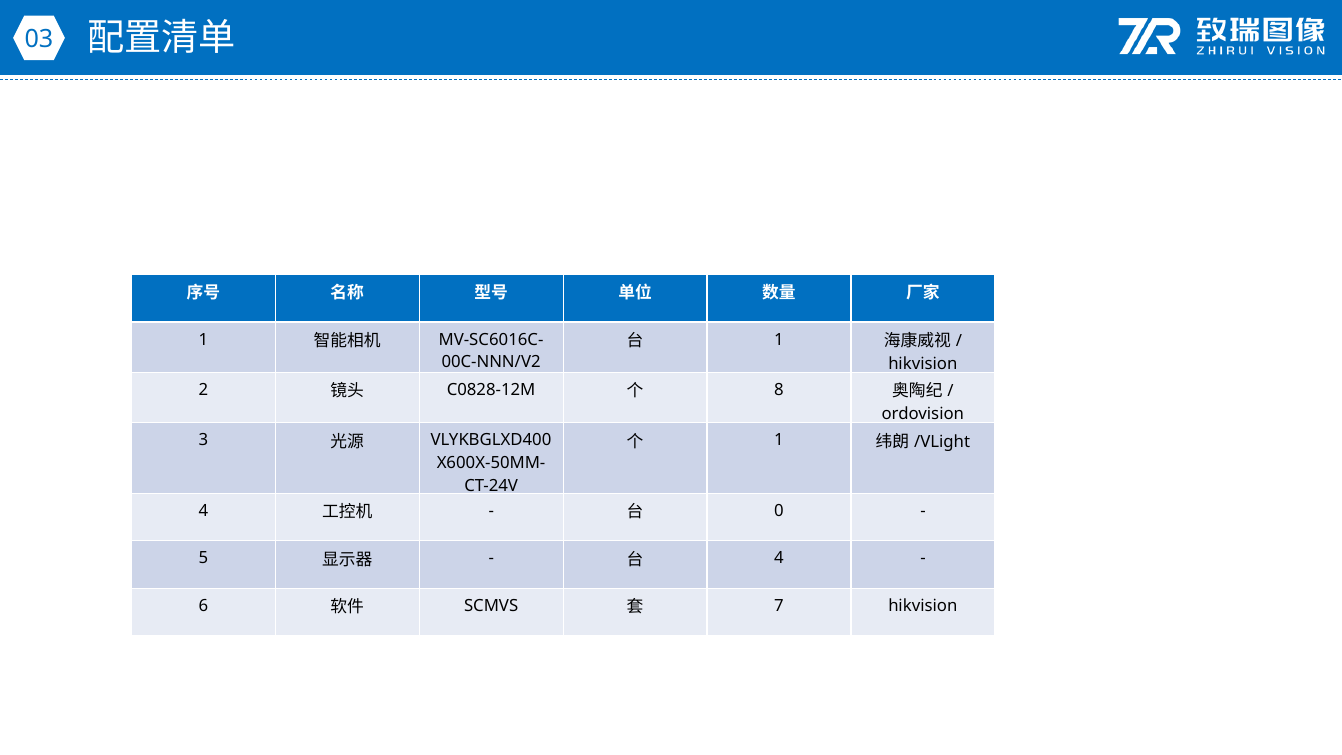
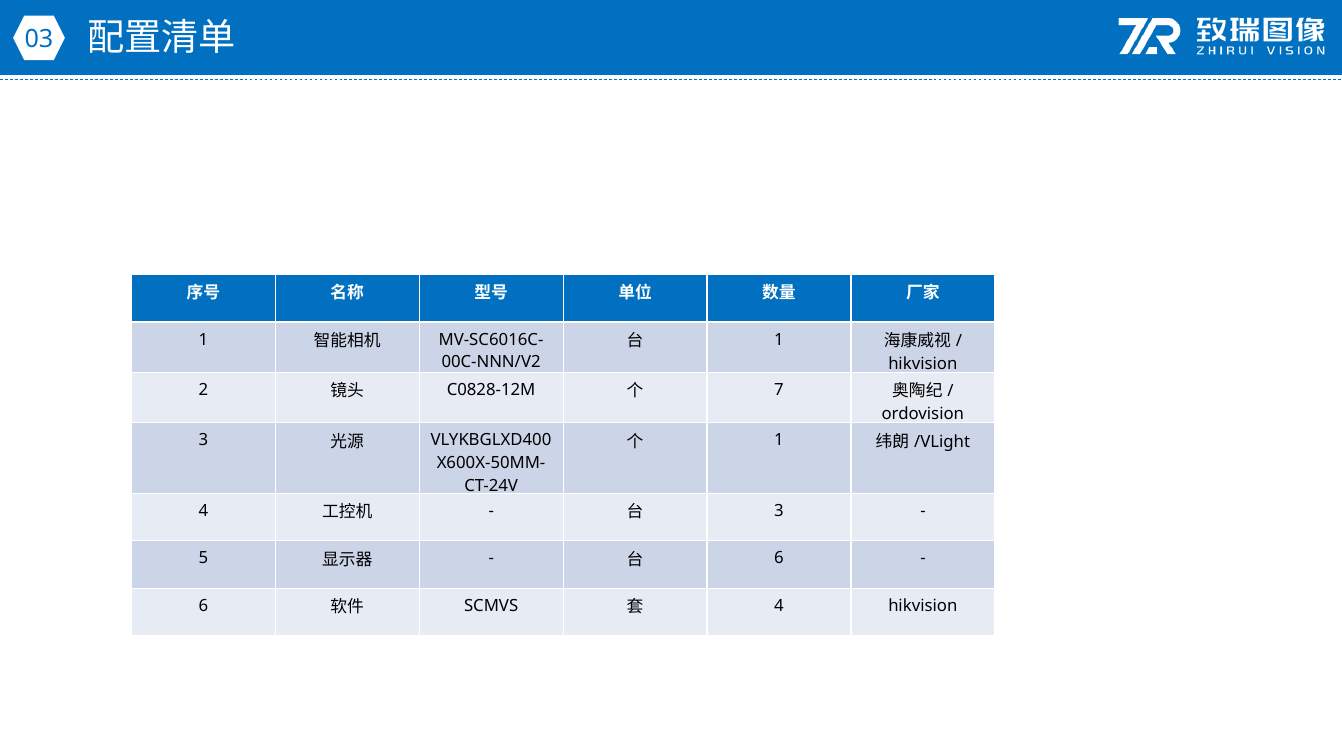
8: 8 -> 7 (779, 390)
0: 0 -> 3 (779, 511)
4: 4 -> 6 (779, 558)
7: 7 -> 4 (779, 606)
